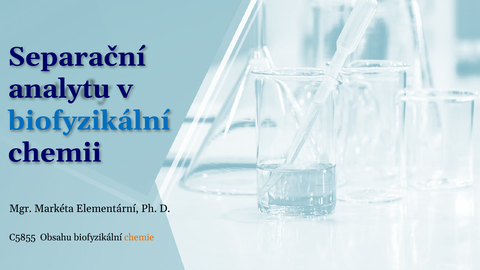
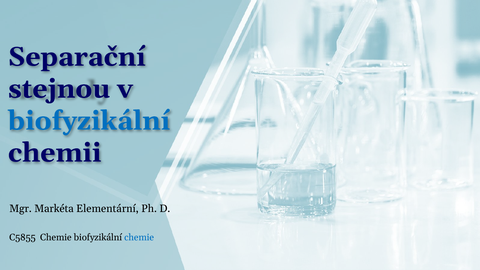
analytu: analytu -> stejnou (59, 89)
C5855 Obsahu: Obsahu -> Chemie (56, 237)
chemie colour: orange -> blue (139, 237)
